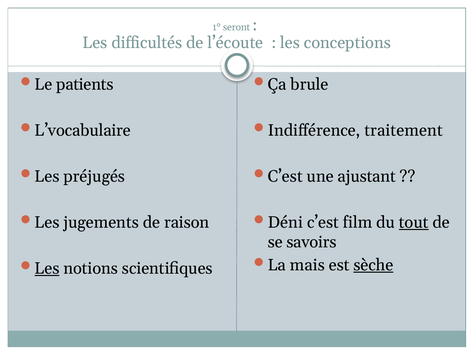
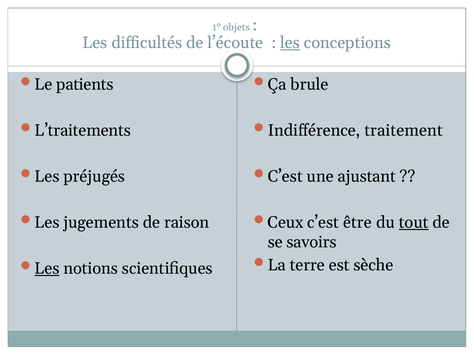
seront: seront -> objets (236, 27)
les underline: none -> present (290, 43)
L’vocabulaire: L’vocabulaire -> L’traitements (83, 131)
Déni: Déni -> Ceux (286, 223)
film: film -> être (357, 223)
mais: mais -> terre (307, 265)
sèche underline: present -> none (373, 265)
